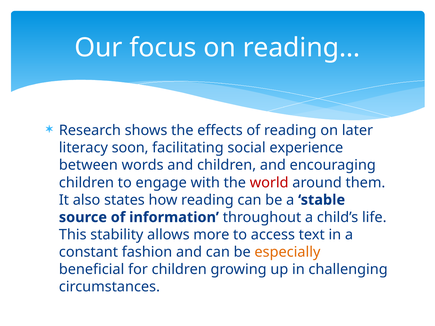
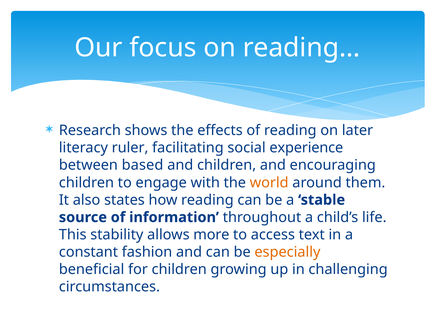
soon: soon -> ruler (130, 148)
words: words -> based (143, 165)
world colour: red -> orange (269, 183)
